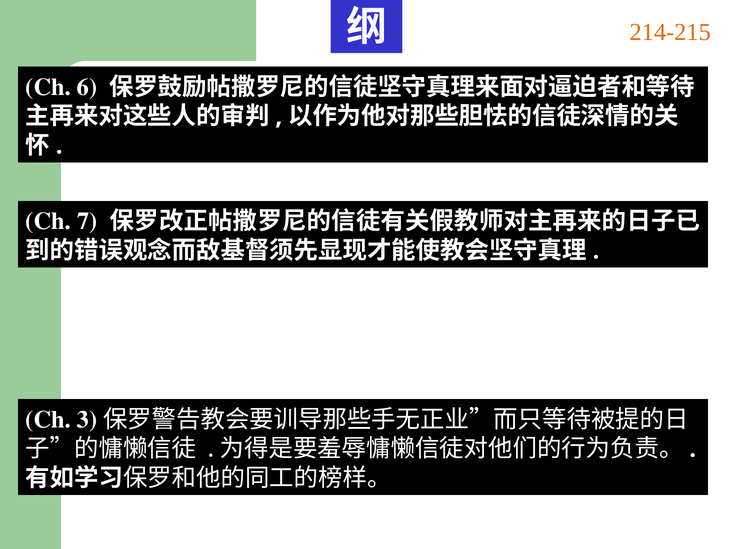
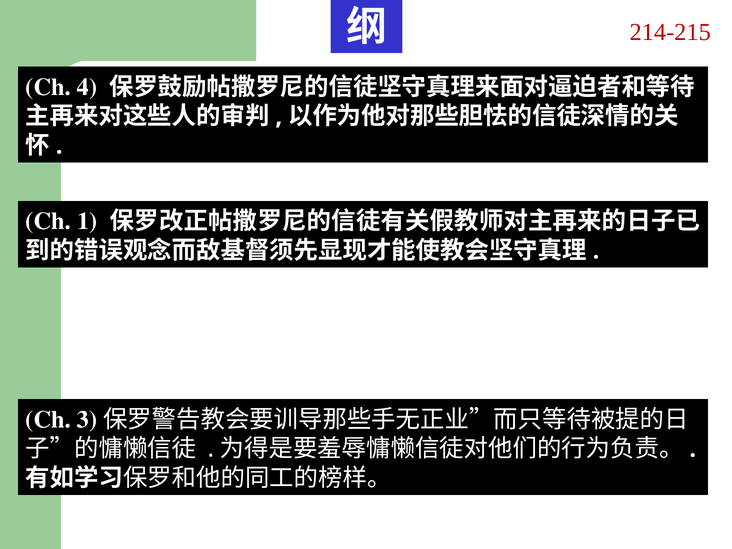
214-215 colour: orange -> red (670, 32)
6: 6 -> 4 (87, 87)
7: 7 -> 1 (87, 221)
